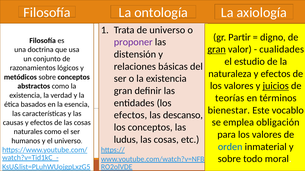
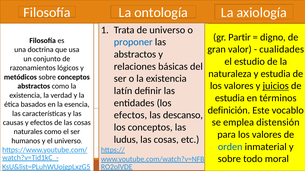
proponer colour: purple -> blue (133, 42)
gran underline: present -> none (217, 50)
distensión: distensión -> abstractos (135, 54)
naturaleza y efectos: efectos -> estudia (276, 74)
gran: gran -> latín (123, 91)
teorías: teorías -> estudia (230, 98)
bienestar: bienestar -> definición (229, 111)
obligación: obligación -> distensión (278, 123)
